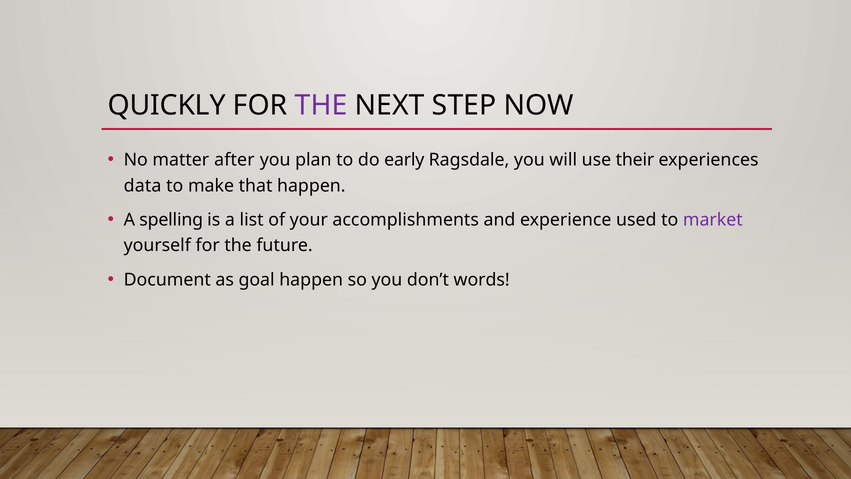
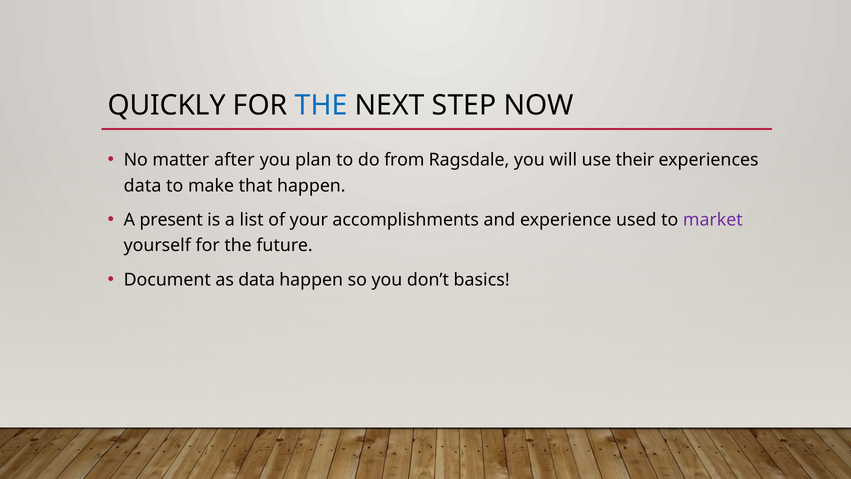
THE colour: purple -> blue (321, 105)
early: early -> from (404, 160)
spelling: spelling -> present (171, 220)
as goal: goal -> data (257, 280)
words: words -> basics (482, 280)
